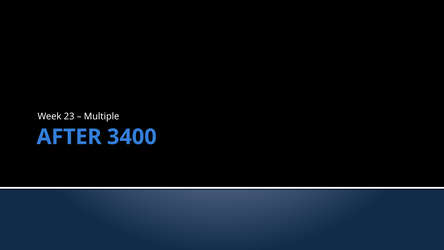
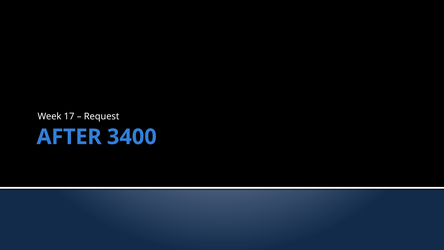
23: 23 -> 17 (69, 116)
Multiple: Multiple -> Request (102, 116)
